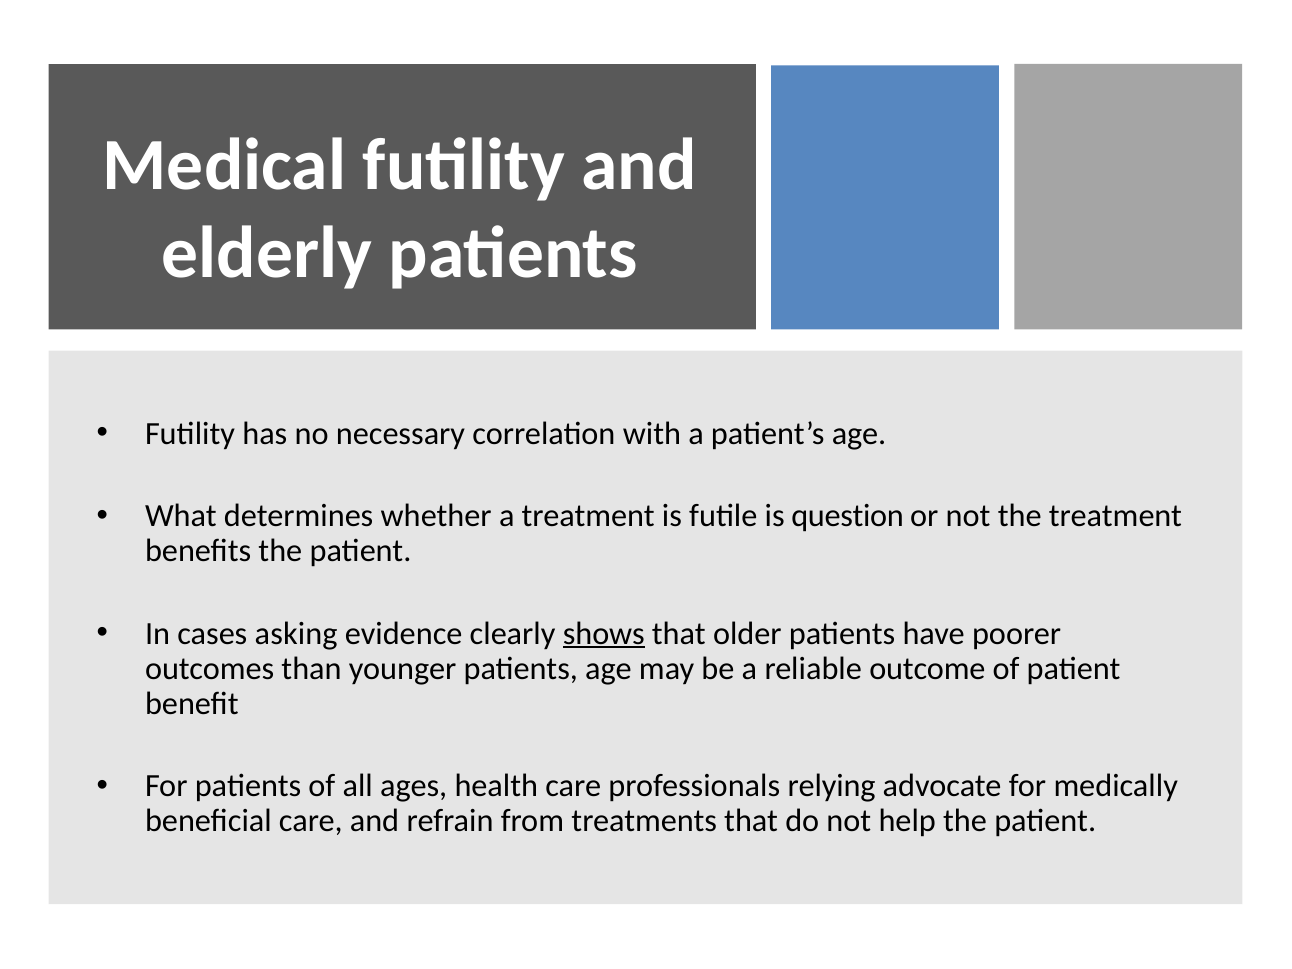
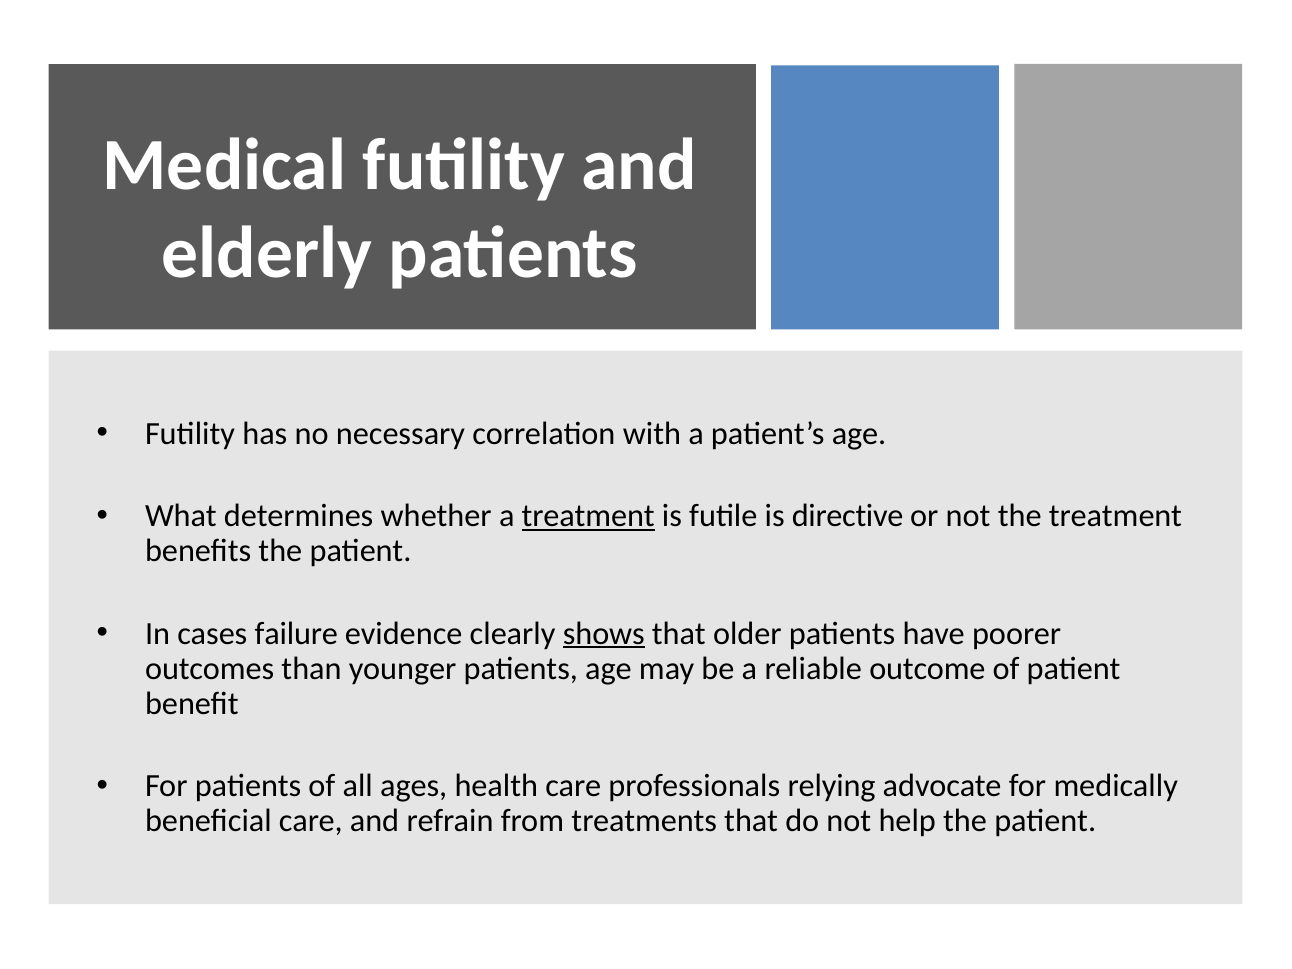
treatment underline: none -> present (588, 516)
question: question -> directive (848, 516)
asking: asking -> failure (296, 634)
